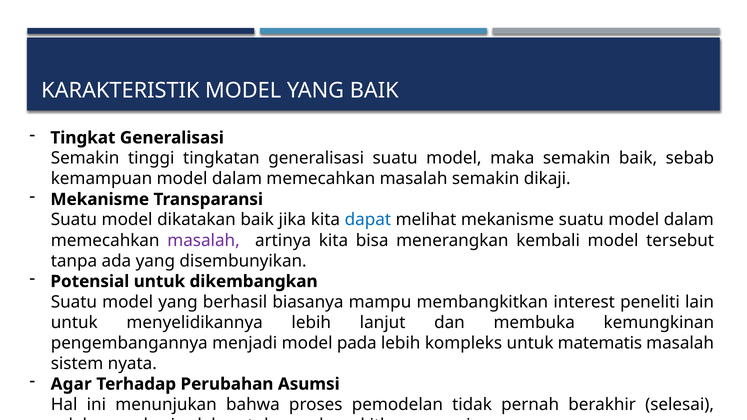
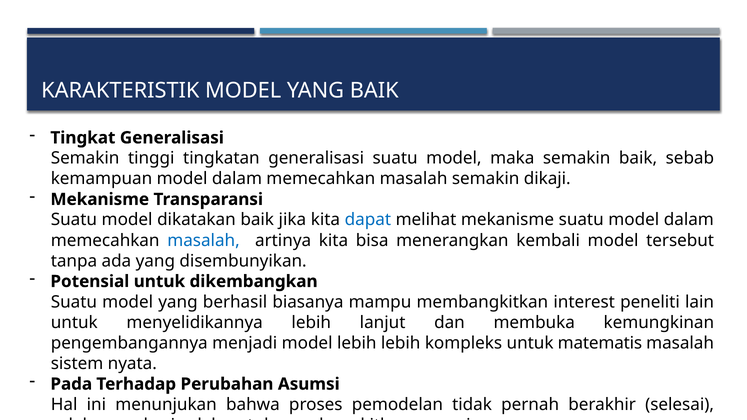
masalah colour: purple -> blue (204, 240)
model pada: pada -> lebih (357, 343)
Agar: Agar -> Pada (71, 384)
